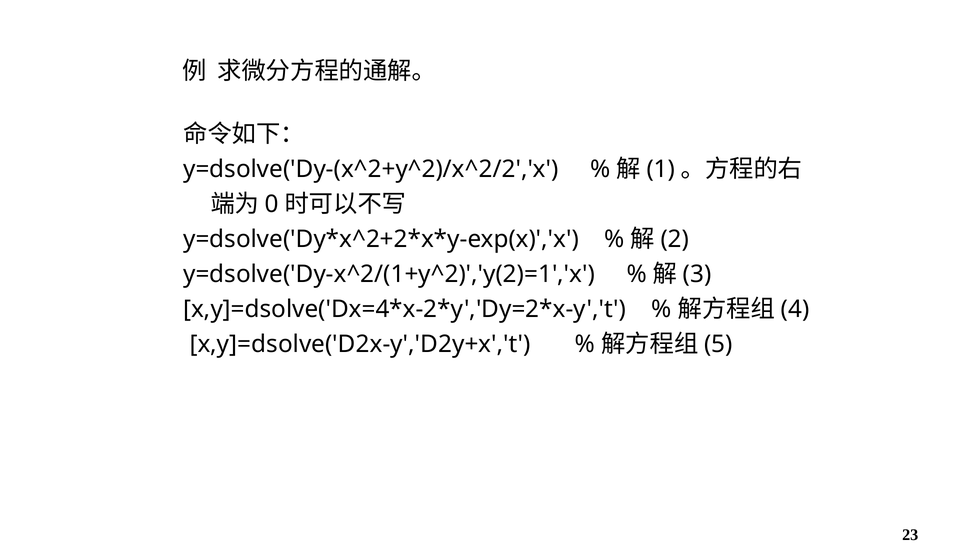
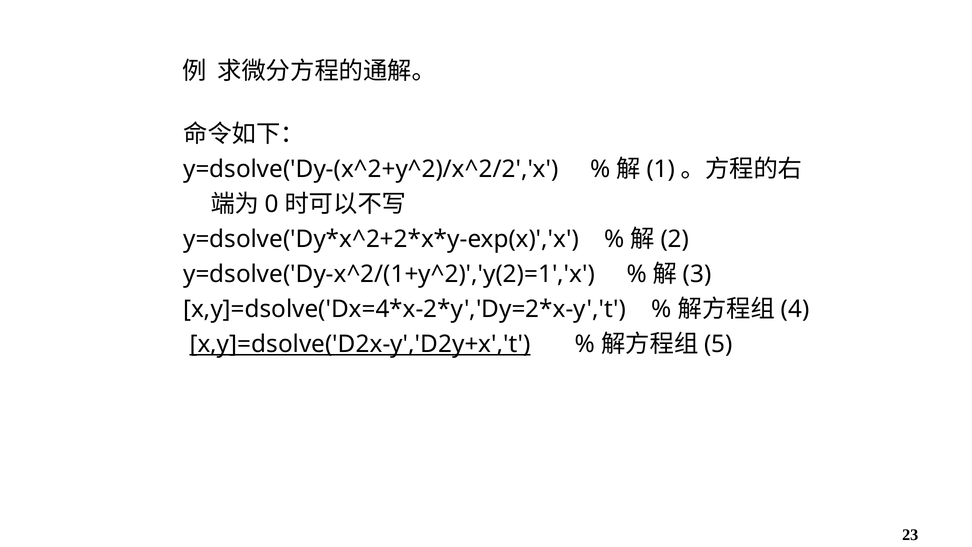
x,y]=dsolve('D2x-y','D2y+x','t underline: none -> present (360, 344)
